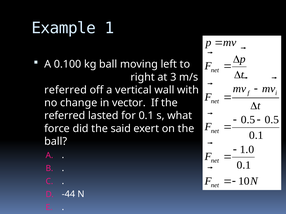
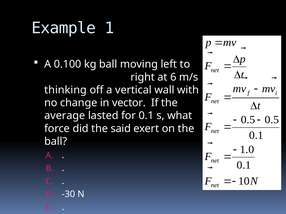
3: 3 -> 6 (173, 77)
referred: referred -> thinking (66, 90)
referred: referred -> average (65, 116)
-44: -44 -> -30 (68, 195)
